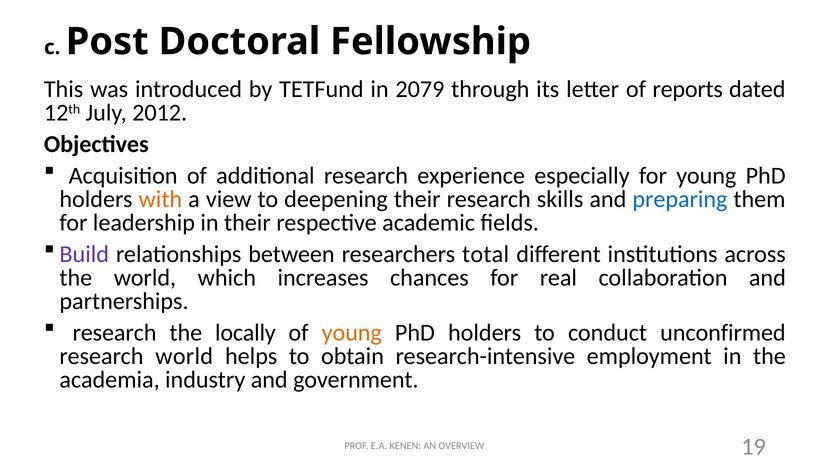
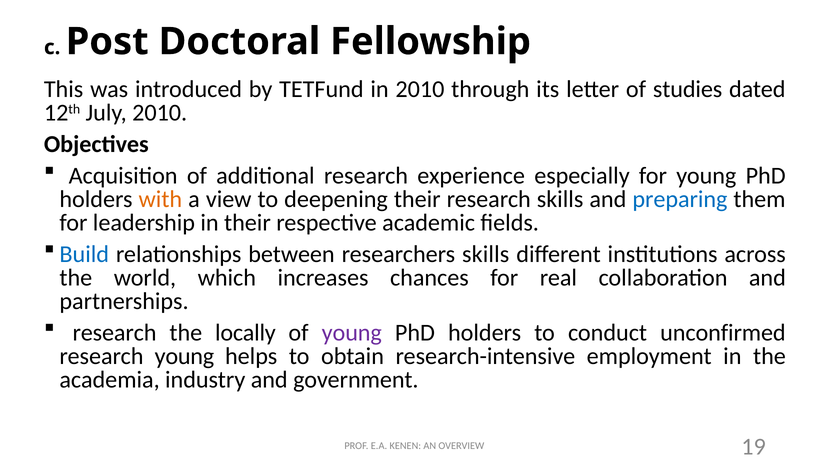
in 2079: 2079 -> 2010 (420, 89)
reports: reports -> studies (688, 89)
July 2012: 2012 -> 2010 (160, 113)
Build colour: purple -> blue (84, 254)
researchers total: total -> skills (486, 254)
young colour: orange -> purple (352, 332)
research world: world -> young (184, 356)
